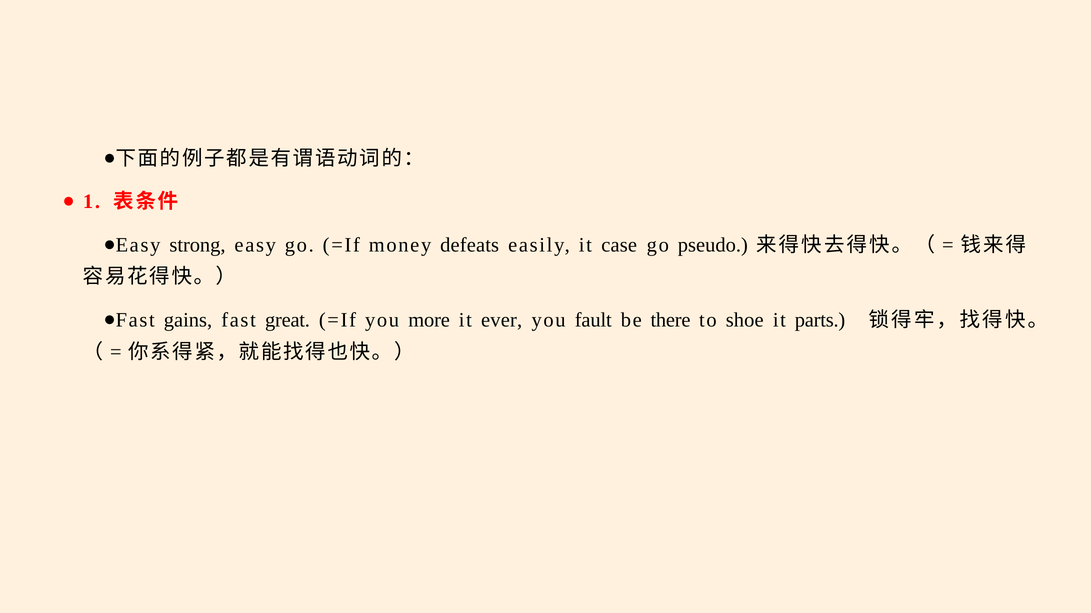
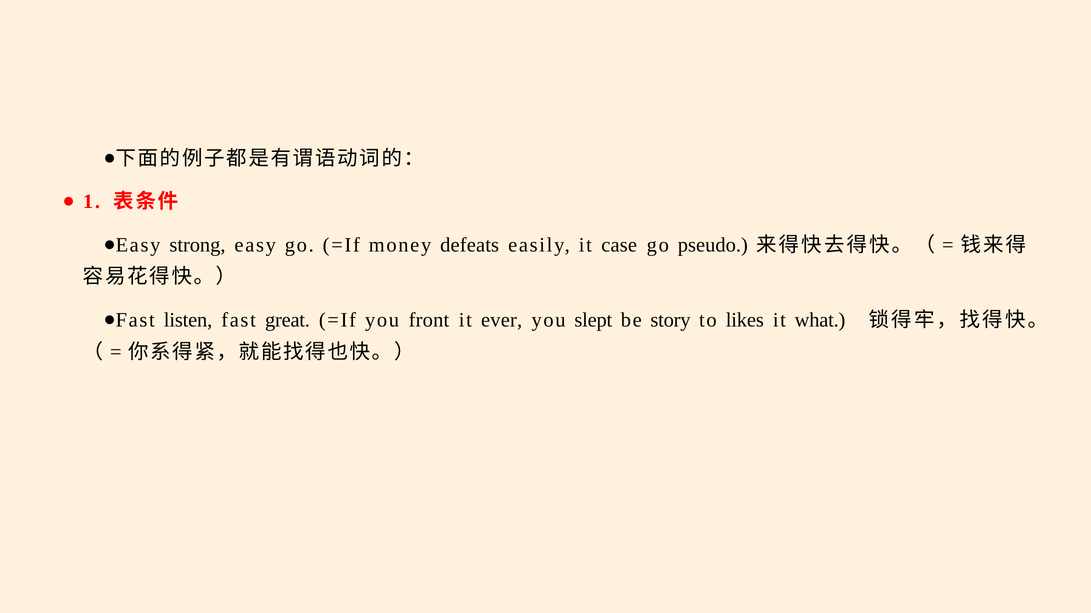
gains: gains -> listen (188, 320)
more: more -> front (429, 320)
fault: fault -> slept (593, 320)
there: there -> story (671, 320)
shoe: shoe -> likes (745, 320)
parts: parts -> what (820, 320)
